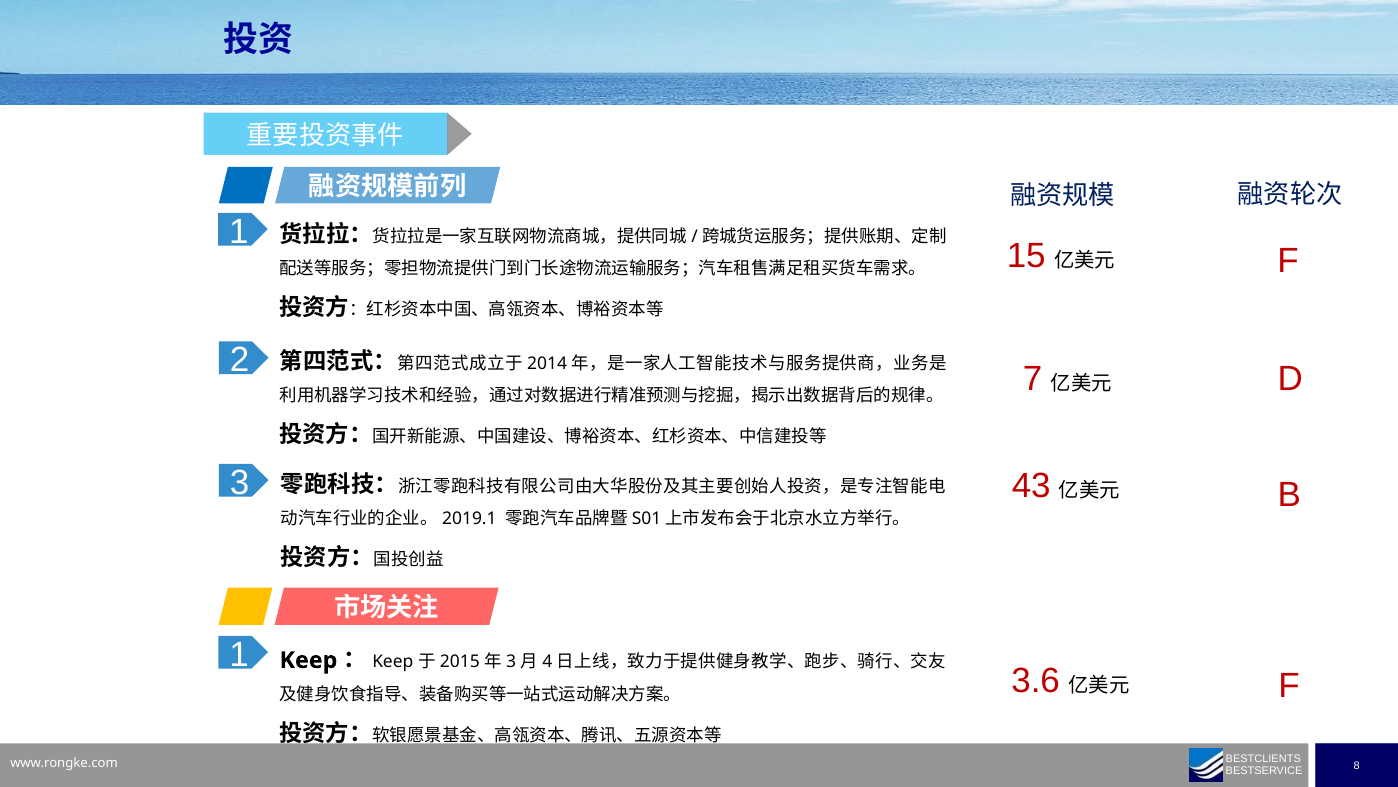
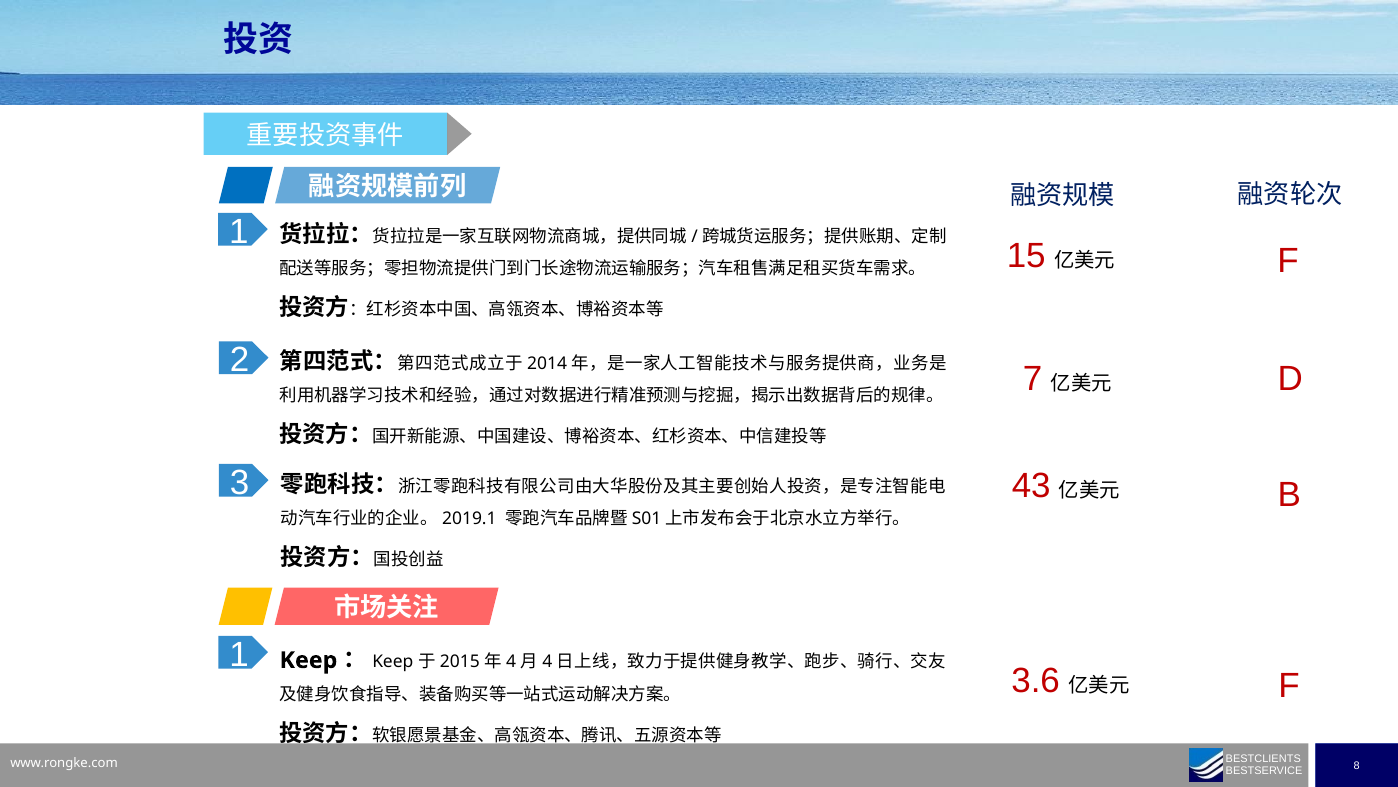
3: 3 -> 4 (511, 662)
